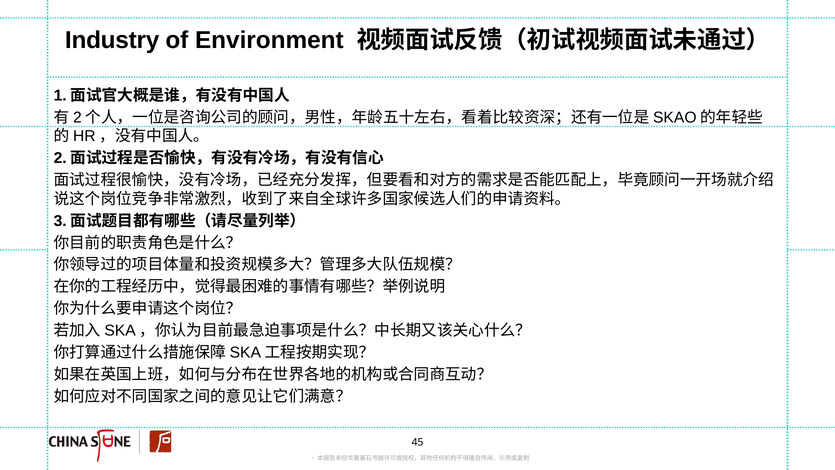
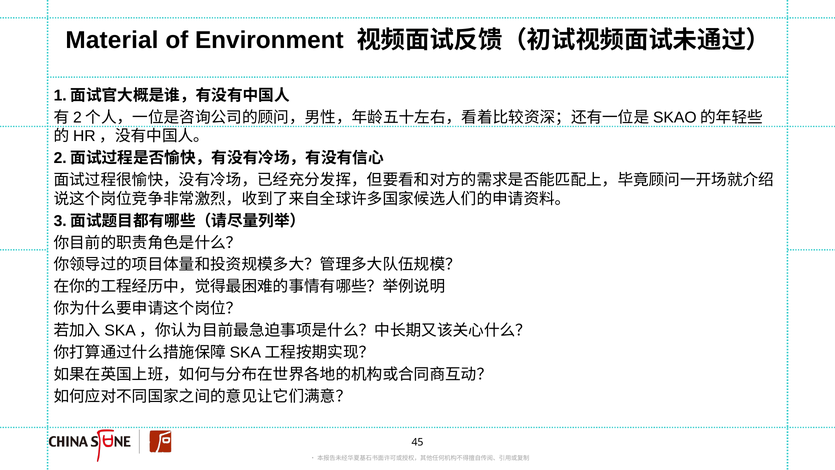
Industry: Industry -> Material (112, 40)
